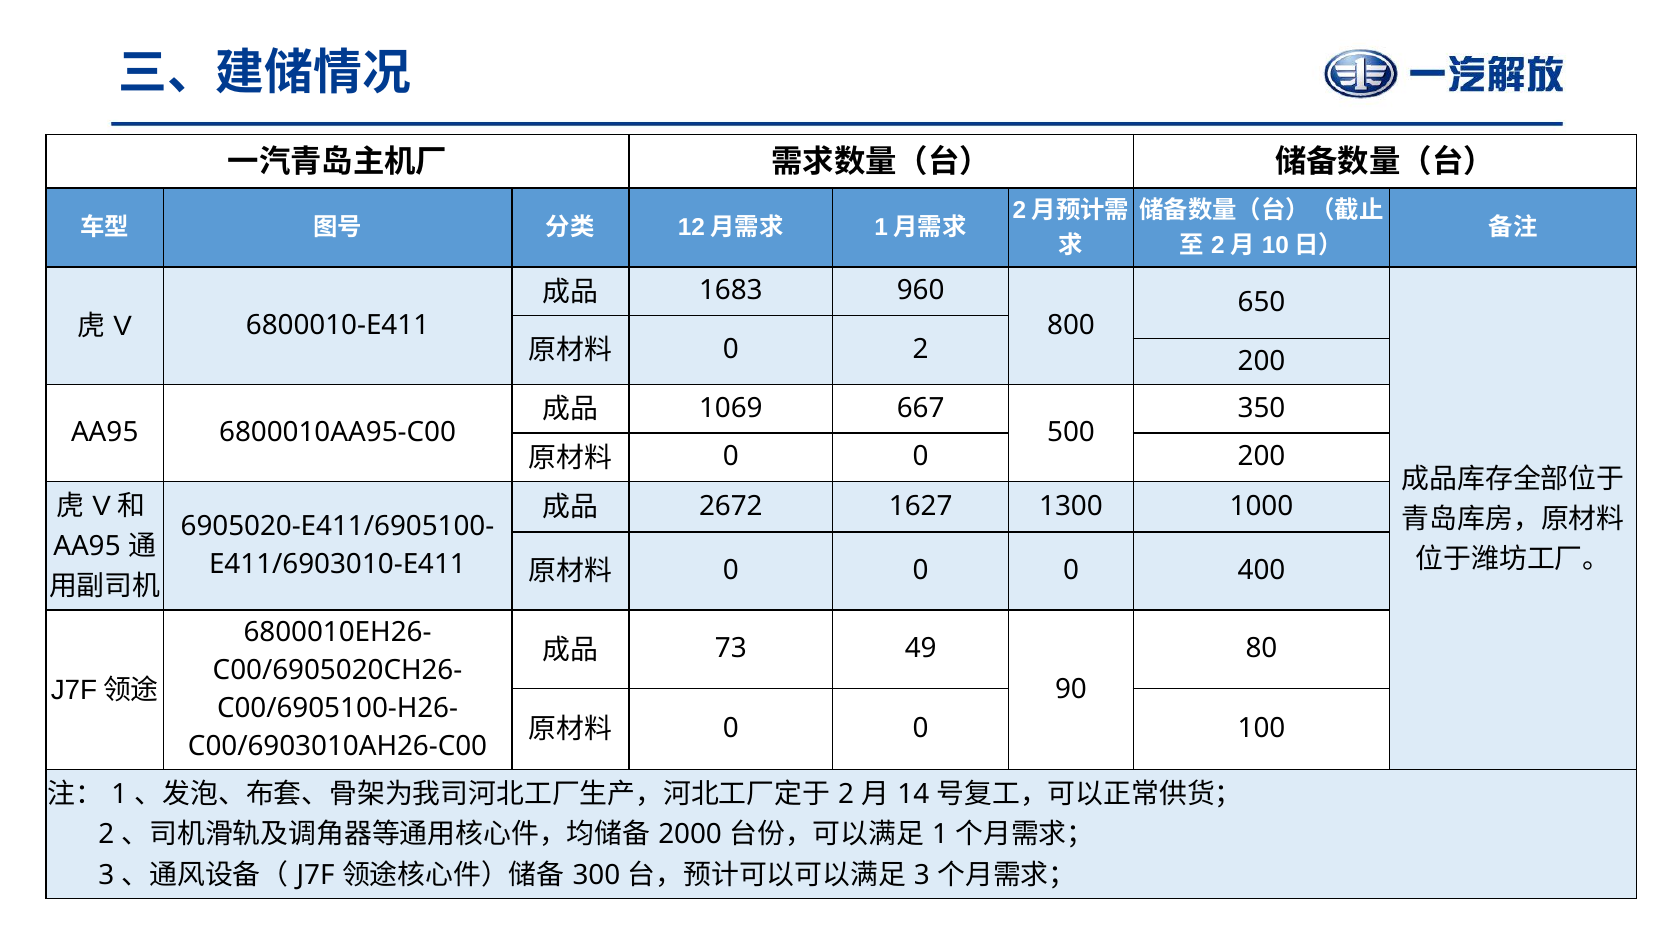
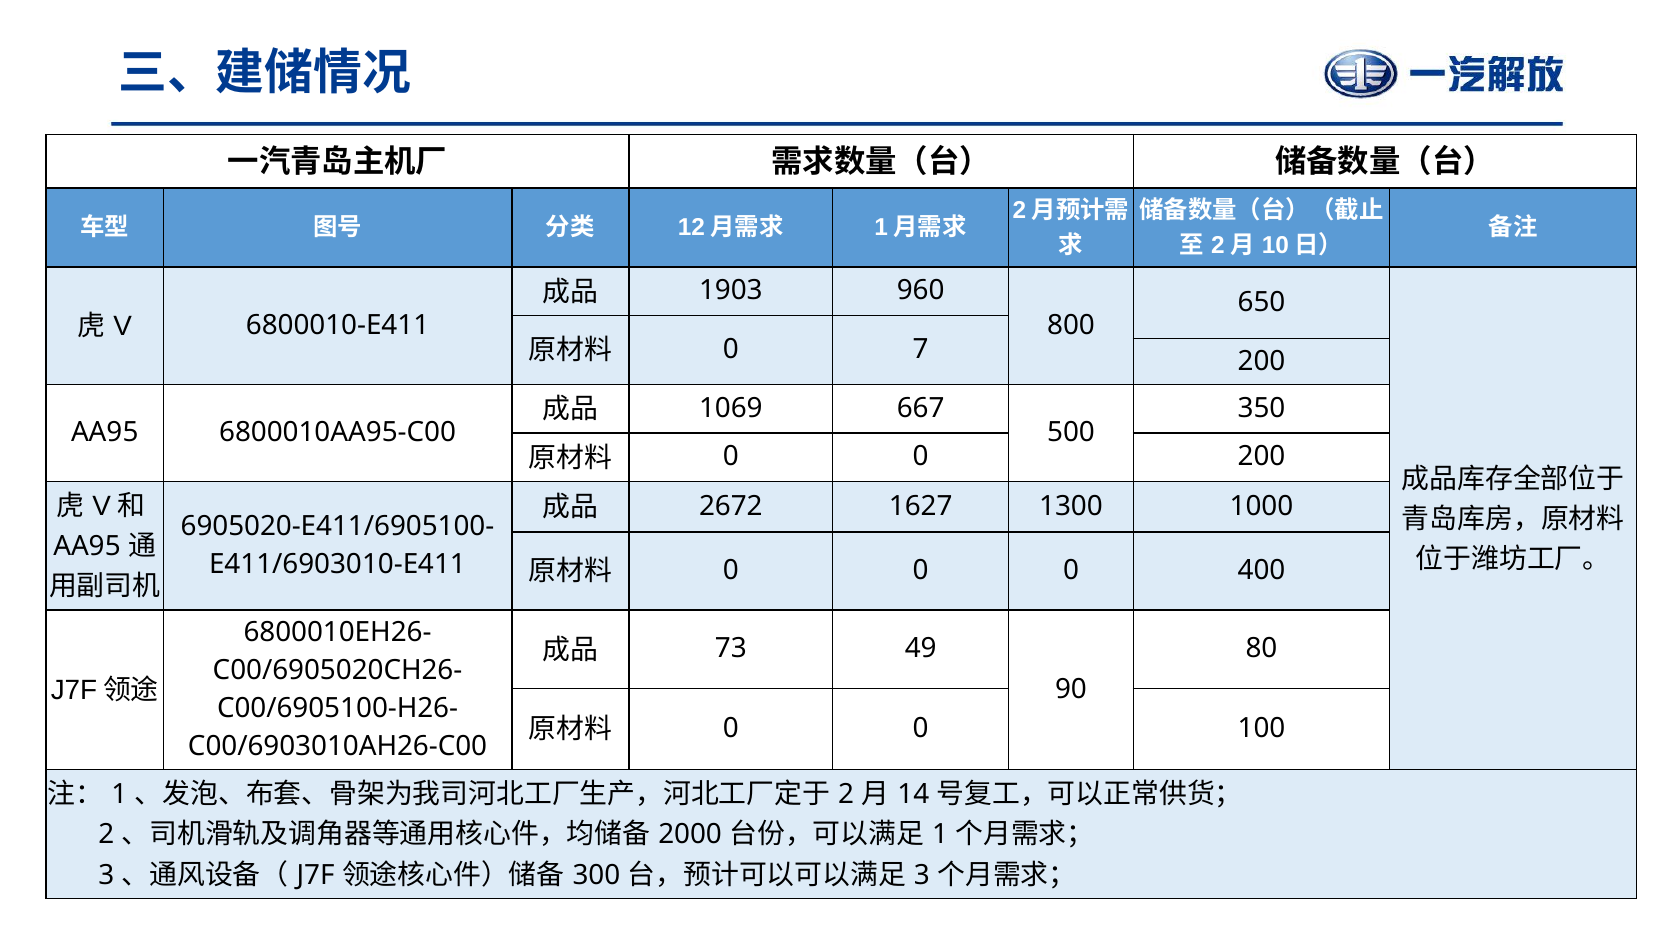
1683: 1683 -> 1903 (731, 291)
0 2: 2 -> 7 (921, 349)
